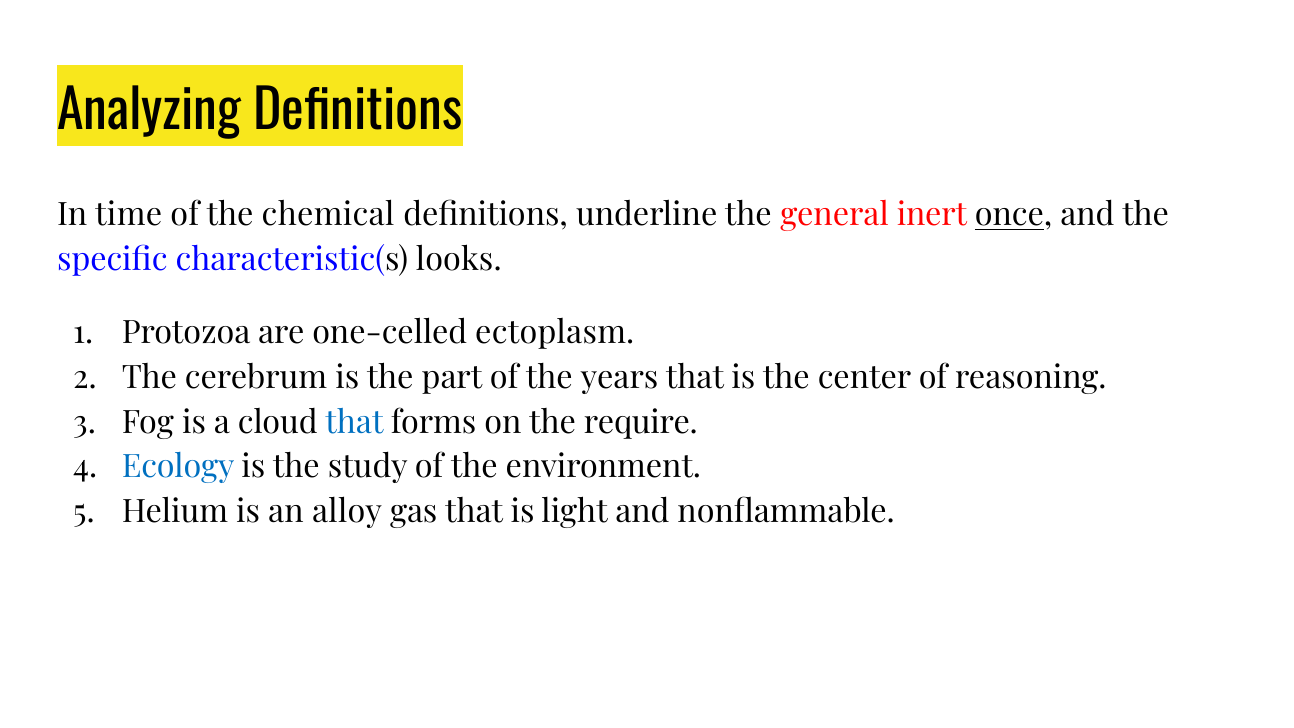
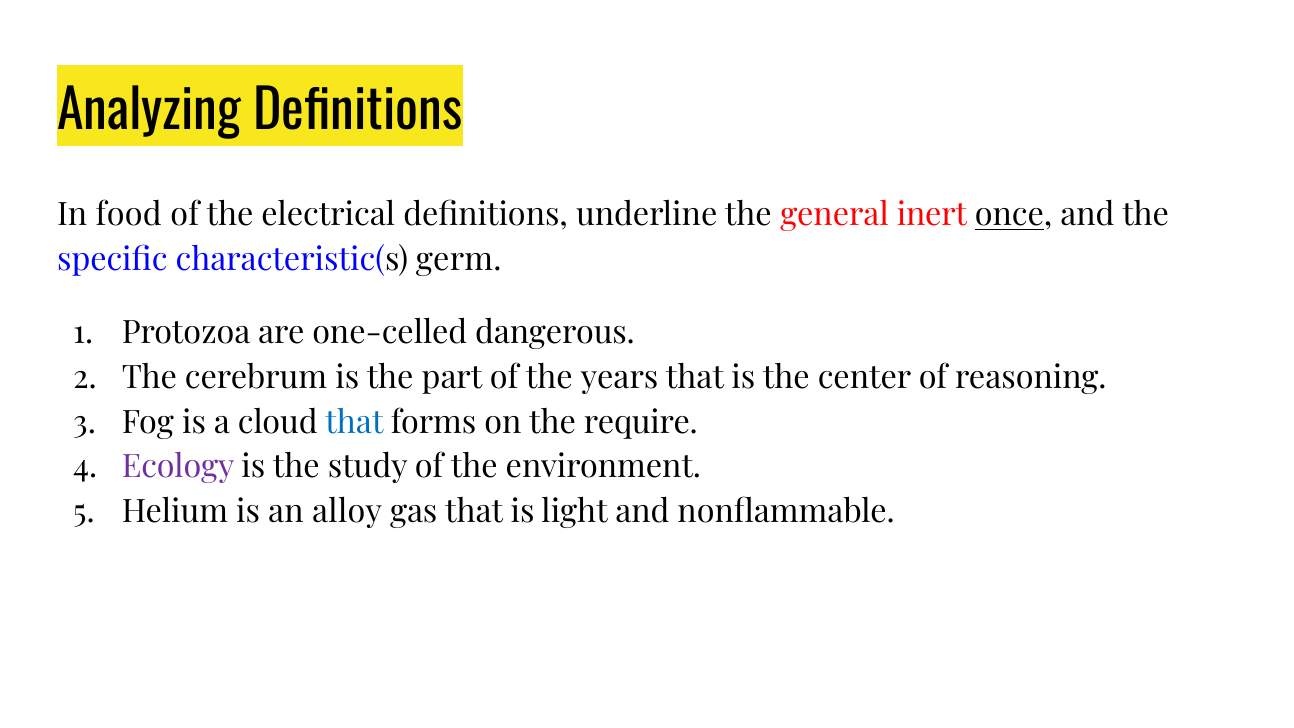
time: time -> food (129, 215)
chemical: chemical -> electrical (328, 215)
looks: looks -> germ (459, 260)
ectoplasm: ectoplasm -> dangerous (555, 333)
Ecology colour: blue -> purple (178, 467)
